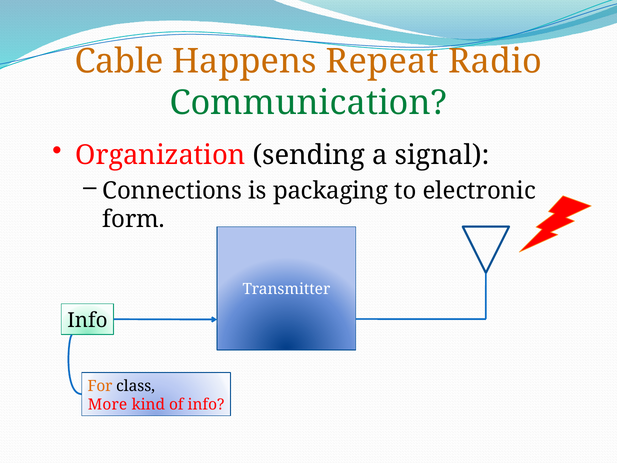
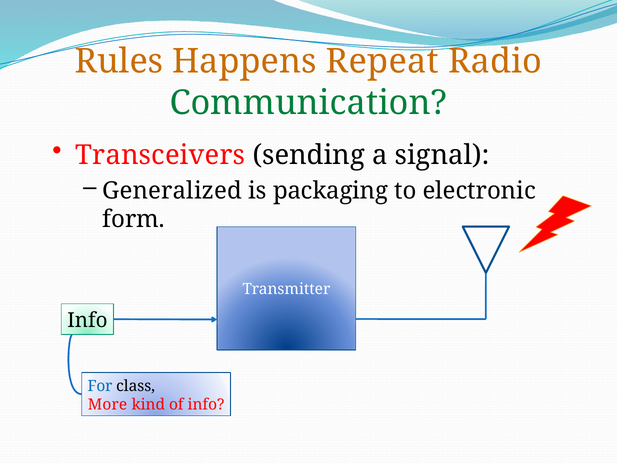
Cable: Cable -> Rules (119, 62)
Organization: Organization -> Transceivers (160, 155)
Connections: Connections -> Generalized (172, 190)
For colour: orange -> blue (100, 386)
